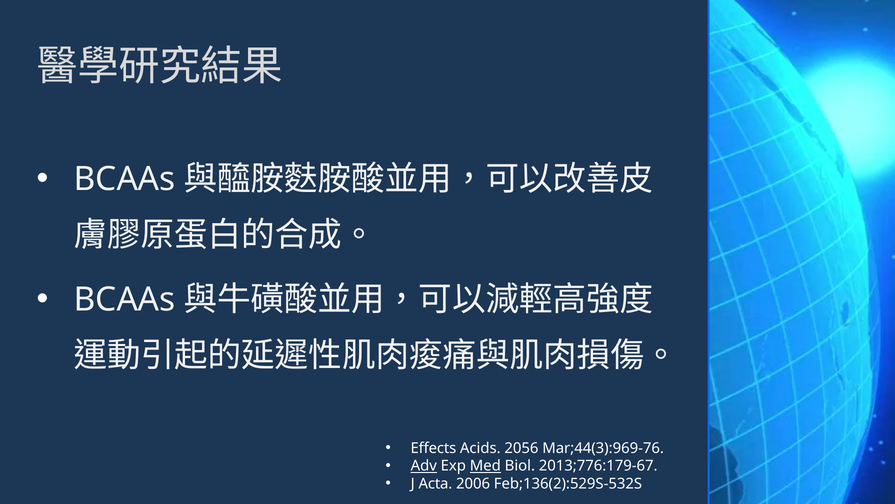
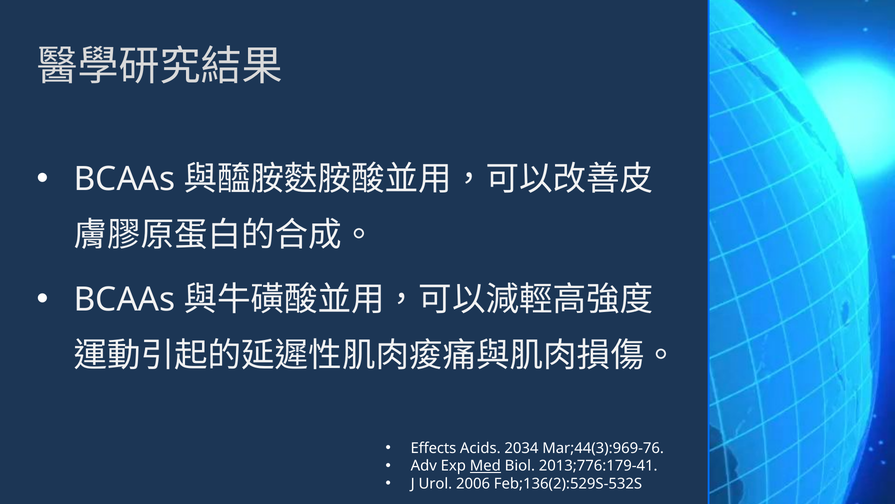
2056: 2056 -> 2034 (521, 448)
Adv underline: present -> none (424, 465)
2013;776:179-67: 2013;776:179-67 -> 2013;776:179-41 (598, 465)
Acta: Acta -> Urol (435, 483)
